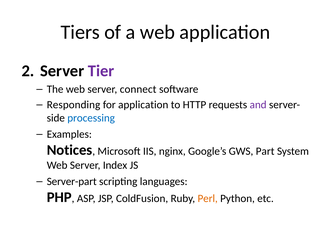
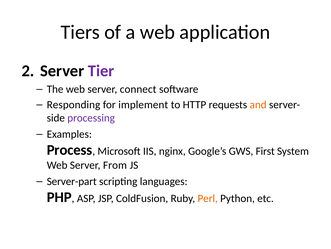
for application: application -> implement (143, 104)
and colour: purple -> orange (258, 104)
processing colour: blue -> purple (91, 118)
Notices: Notices -> Process (70, 150)
Part: Part -> First (265, 151)
Index: Index -> From (115, 165)
